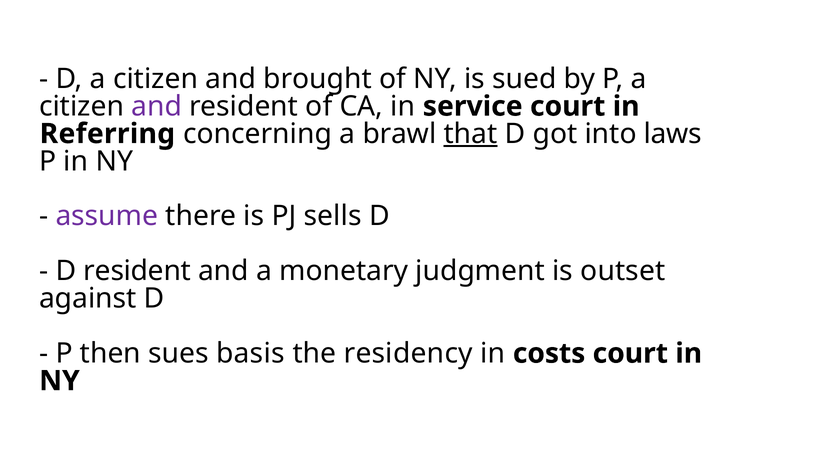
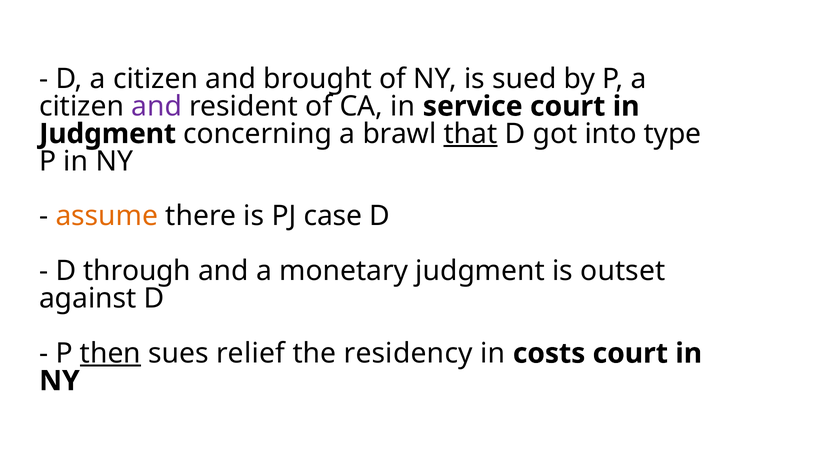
Referring: Referring -> Judgment (108, 134)
laws: laws -> type (673, 134)
assume colour: purple -> orange (107, 216)
sells: sells -> case (333, 216)
D resident: resident -> through (137, 271)
then underline: none -> present (110, 354)
basis: basis -> relief (251, 354)
